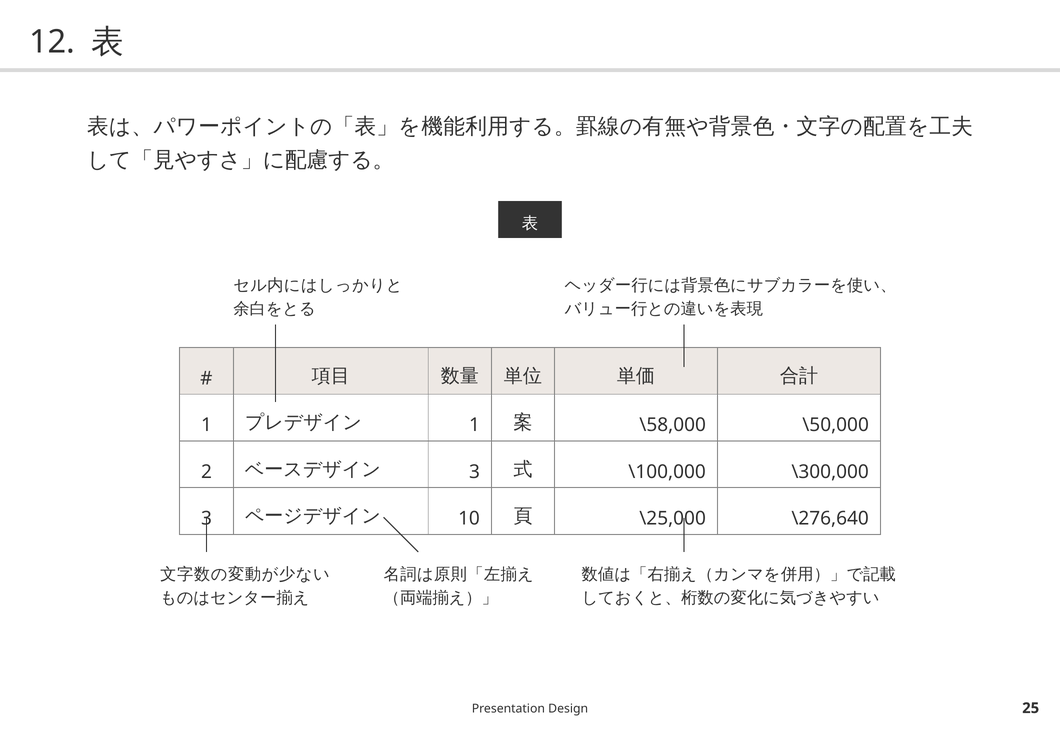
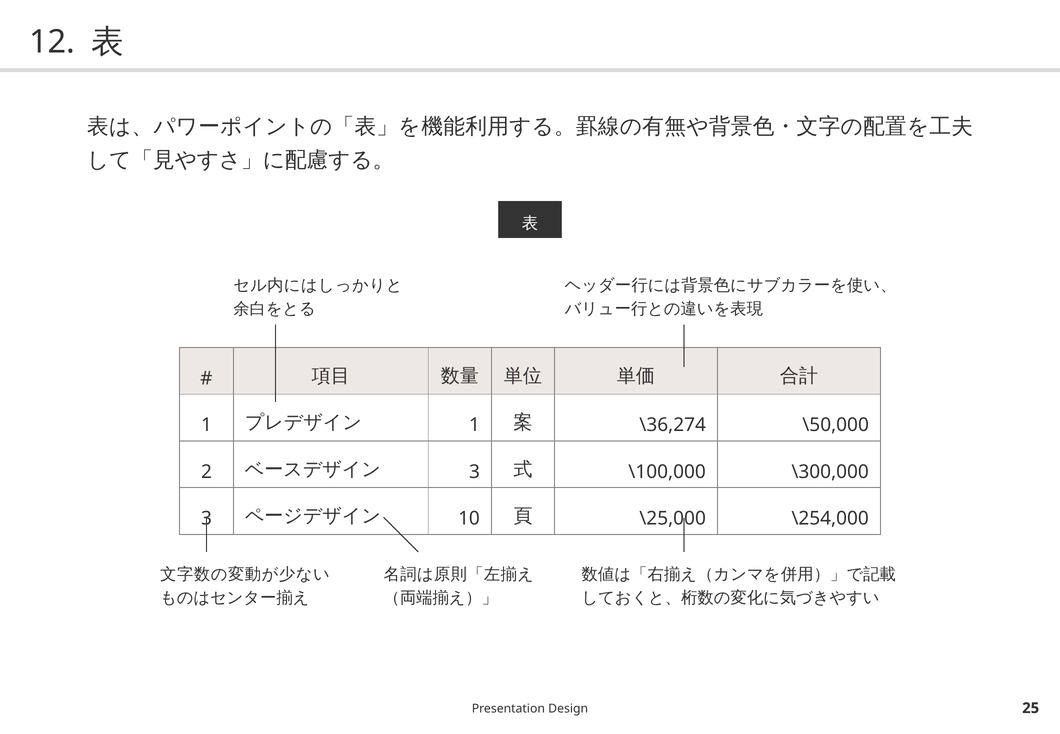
\58,000: \58,000 -> \36,274 (673, 425)
\276,640: \276,640 -> \254,000 (830, 518)
